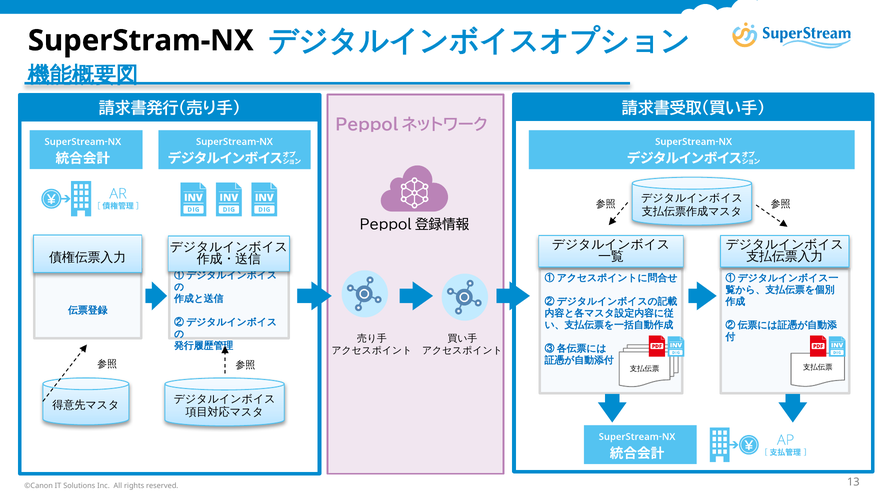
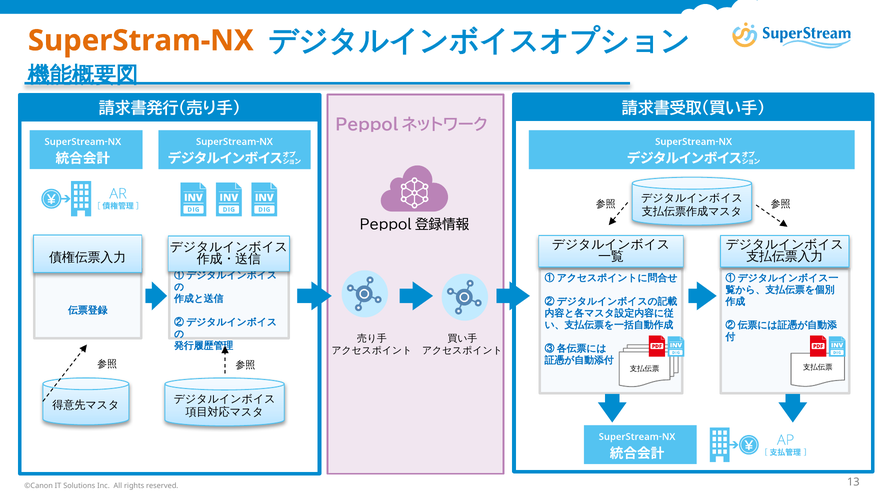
SuperStram-NX colour: black -> orange (141, 41)
